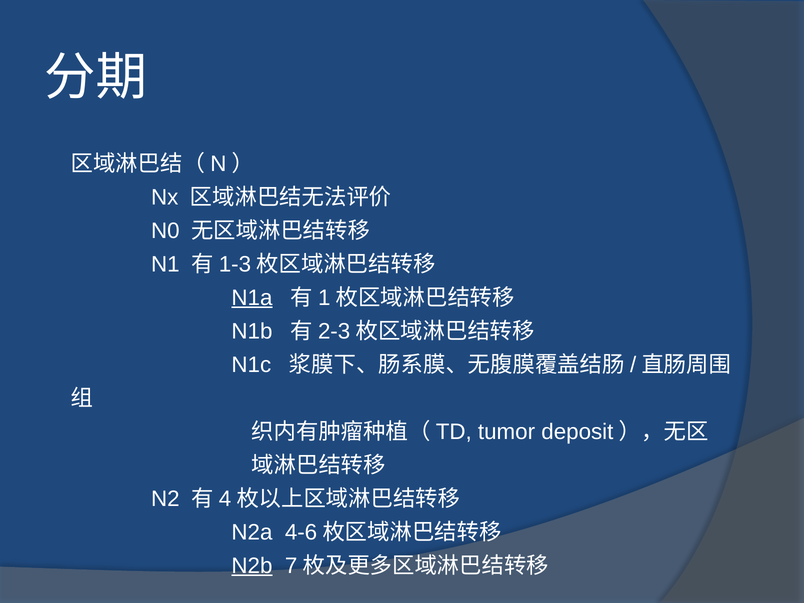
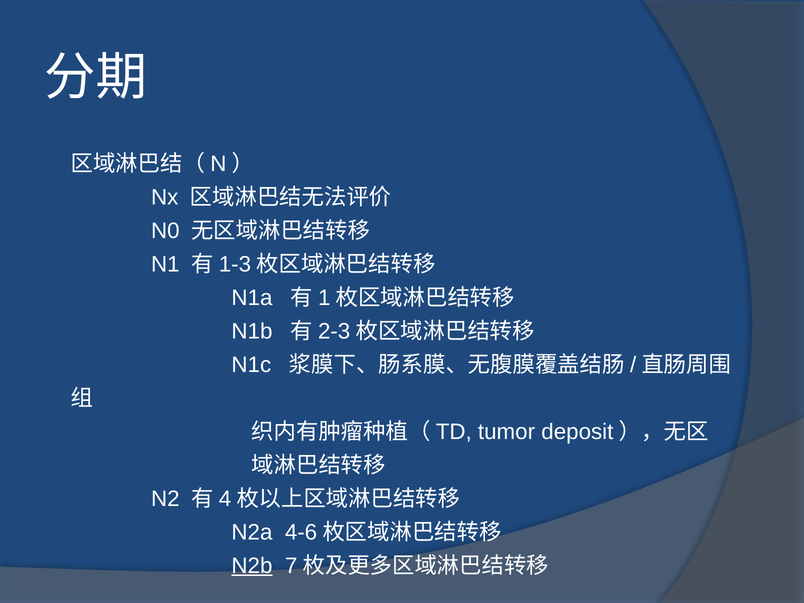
N1a underline: present -> none (252, 298)
